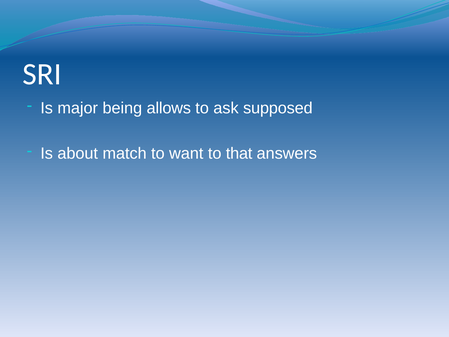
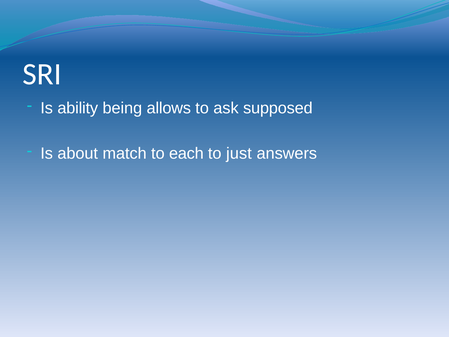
major: major -> ability (78, 108)
want: want -> each (186, 153)
that: that -> just (239, 153)
